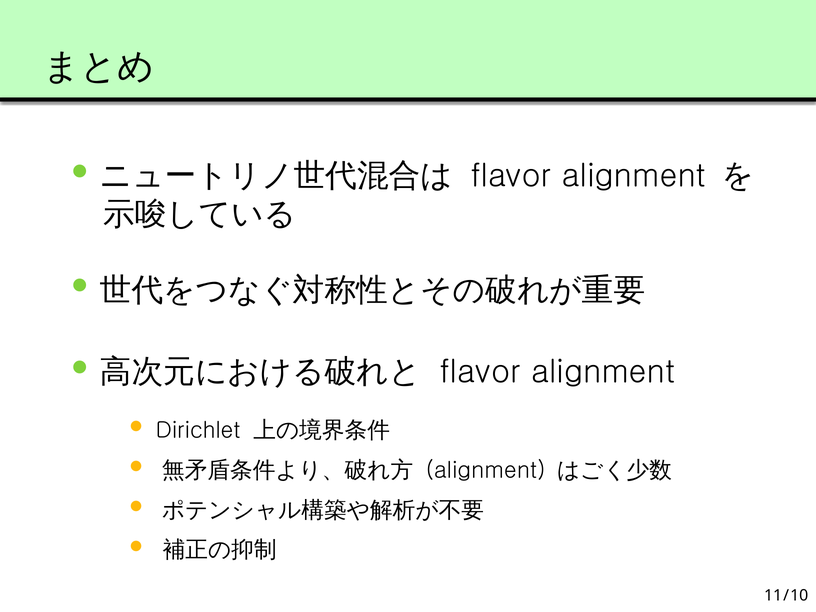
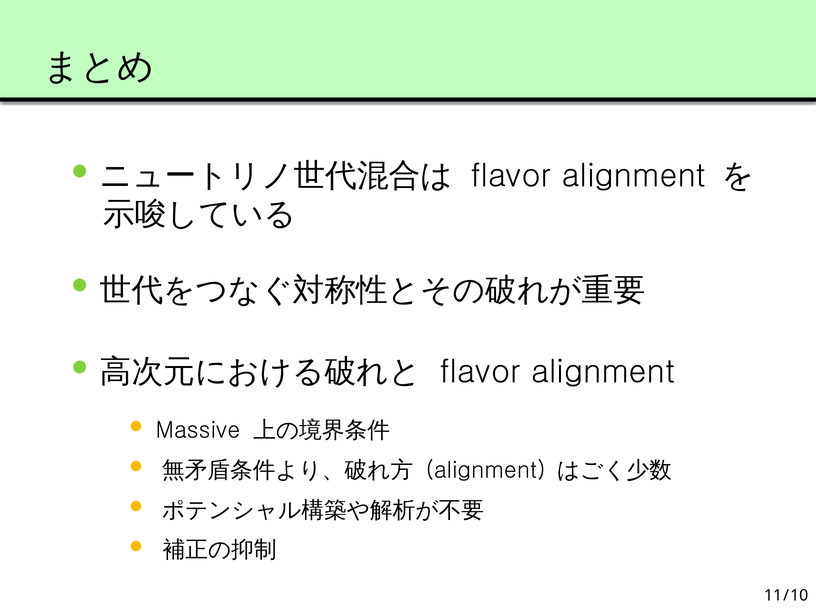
Dirichlet: Dirichlet -> Massive (198, 430)
